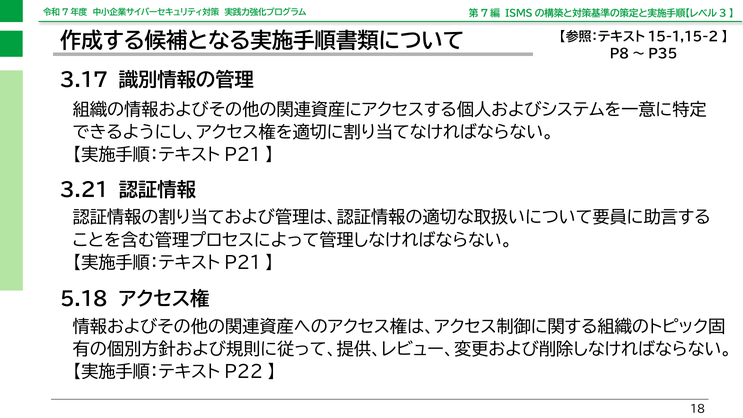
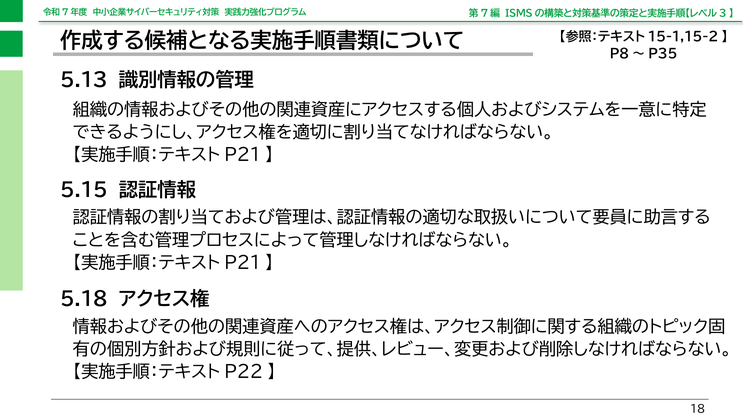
3.17: 3.17 -> 5.13 (84, 80)
3.21: 3.21 -> 5.15 (84, 190)
